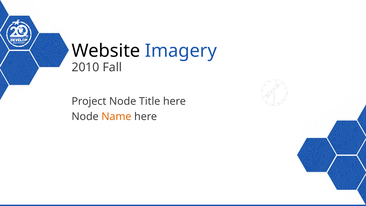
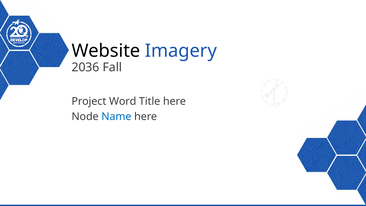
2010: 2010 -> 2036 (85, 67)
Project Node: Node -> Word (123, 101)
Name colour: orange -> blue (116, 117)
